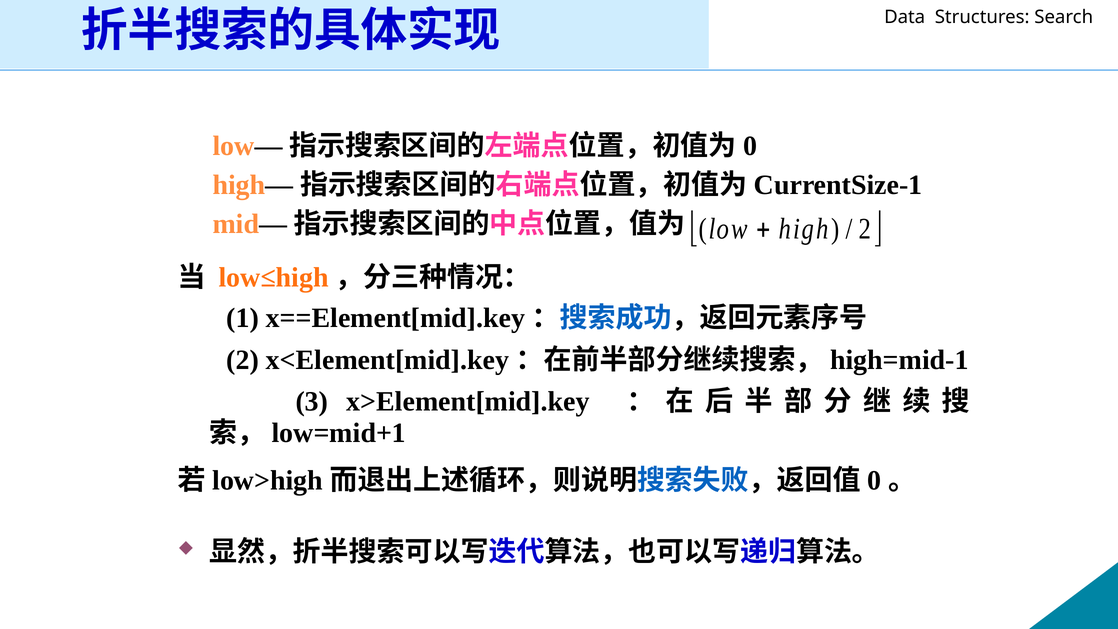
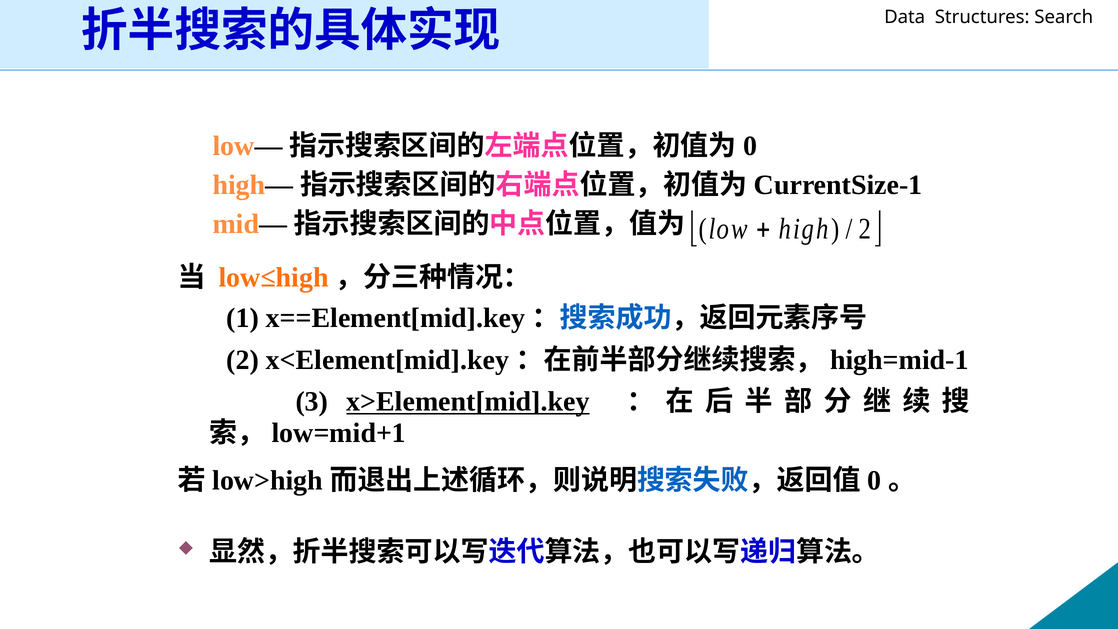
x>Element[mid].key underline: none -> present (468, 402)
